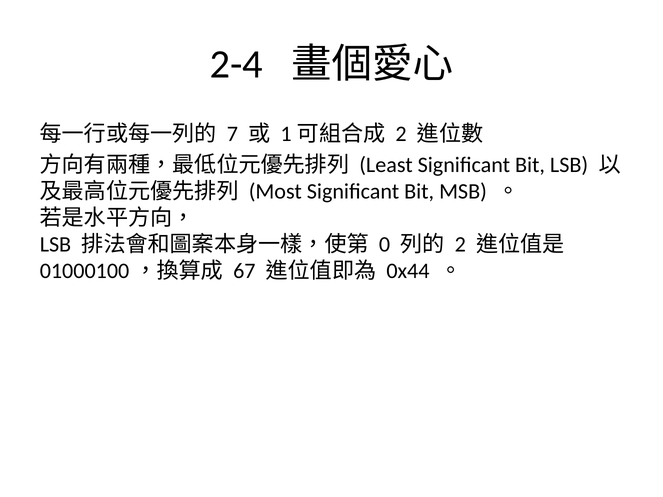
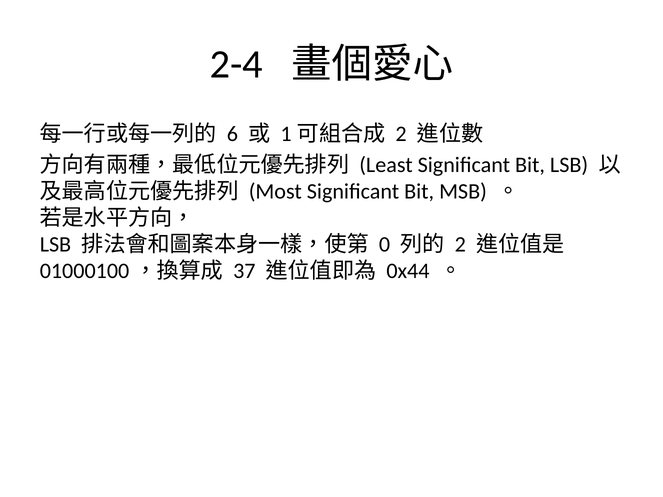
7: 7 -> 6 (232, 134)
67: 67 -> 37 (244, 271)
